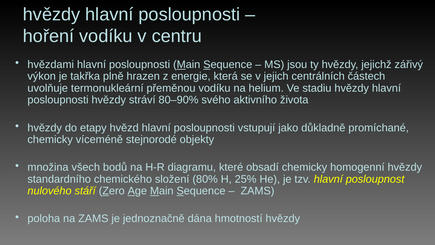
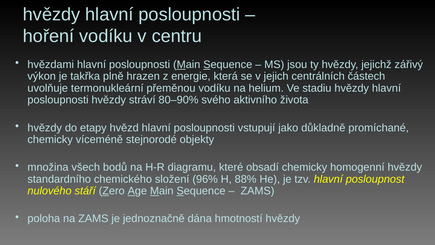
80%: 80% -> 96% (205, 179)
25%: 25% -> 88% (246, 179)
